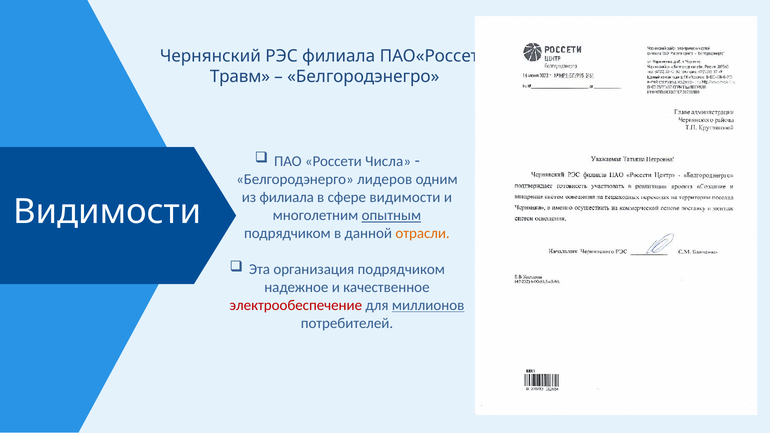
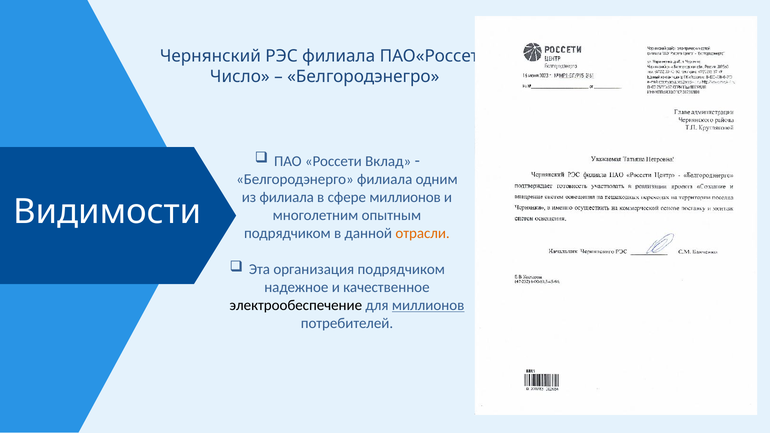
Травм: Травм -> Число (240, 77)
Числа: Числа -> Вклад (388, 161)
Белгородэнерго лидеров: лидеров -> филиала (385, 180)
сфере видимости: видимости -> миллионов (405, 198)
опытным underline: present -> none (391, 216)
электрообеспечение colour: red -> black (296, 305)
